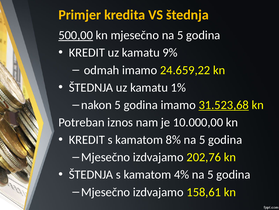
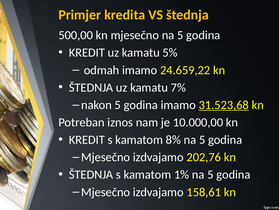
500,00 underline: present -> none (76, 35)
9%: 9% -> 5% (170, 52)
1%: 1% -> 7% (178, 87)
4%: 4% -> 1% (182, 174)
